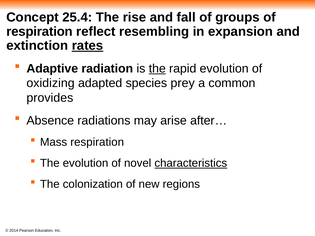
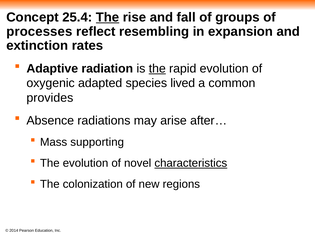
The underline: none -> present (108, 17)
respiration: respiration -> processes (39, 31)
rates underline: present -> none (88, 46)
oxidizing: oxidizing -> oxygenic (51, 83)
prey: prey -> lived (183, 83)
Mass respiration: respiration -> supporting (97, 142)
